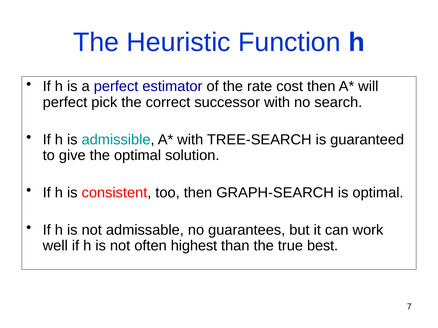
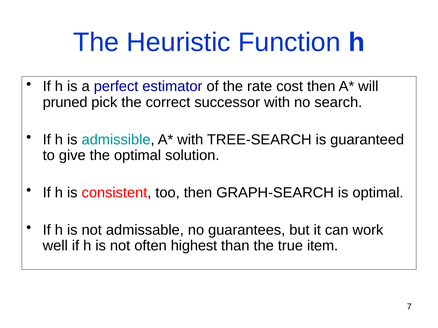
perfect: perfect -> pruned (65, 102)
best: best -> item (323, 246)
